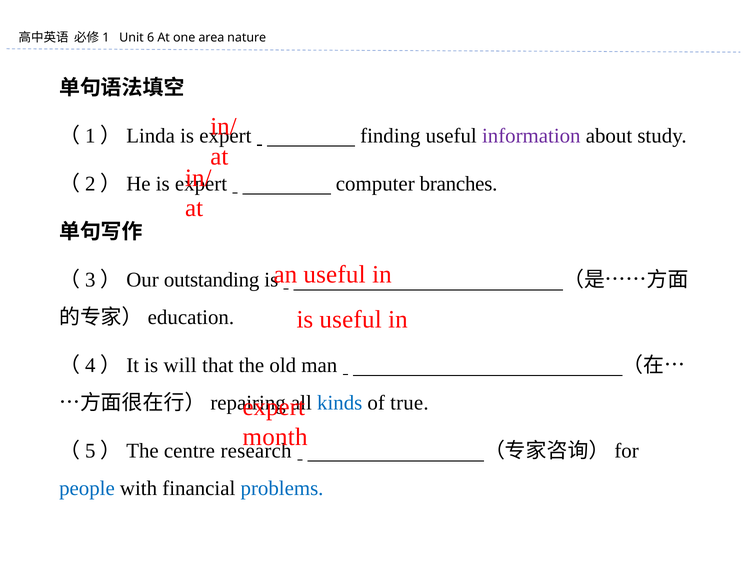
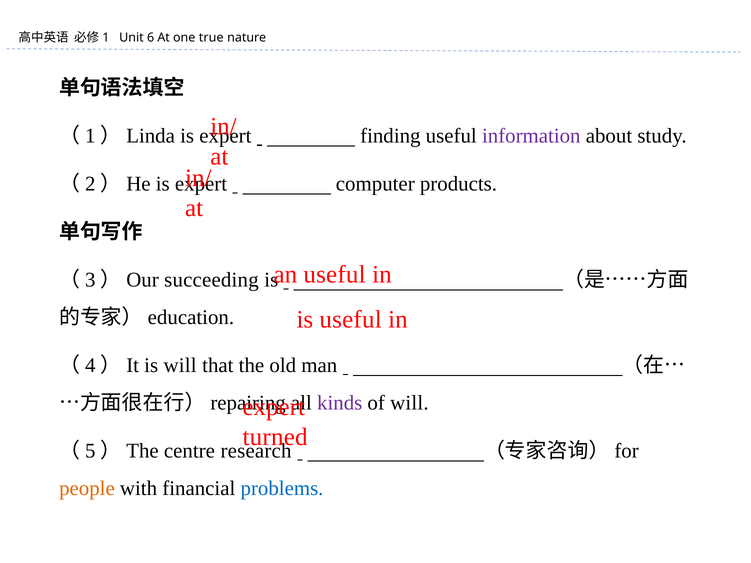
area: area -> true (211, 37)
branches: branches -> products (458, 184)
outstanding: outstanding -> succeeding (211, 280)
kinds colour: blue -> purple (340, 403)
of true: true -> will (409, 403)
month: month -> turned (275, 437)
people colour: blue -> orange (87, 489)
